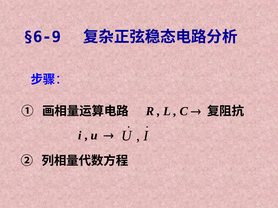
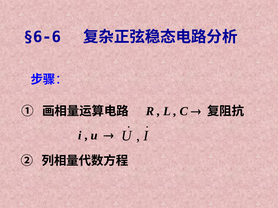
§6-9: §6-9 -> §6-6 (42, 37)
